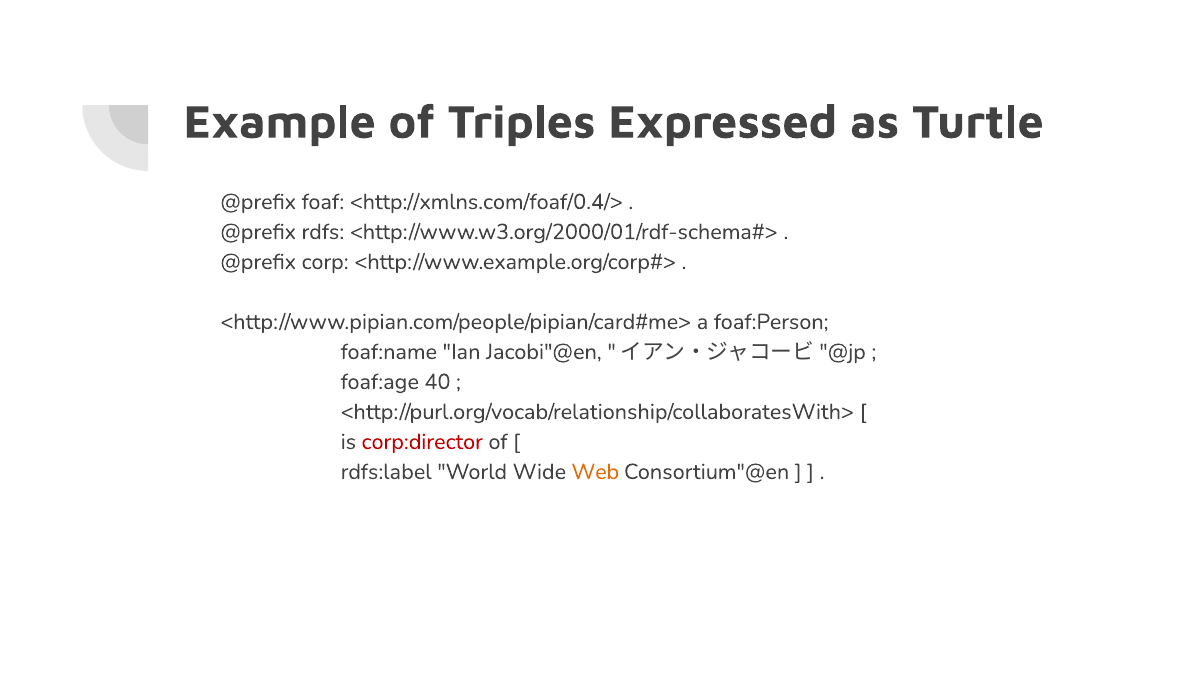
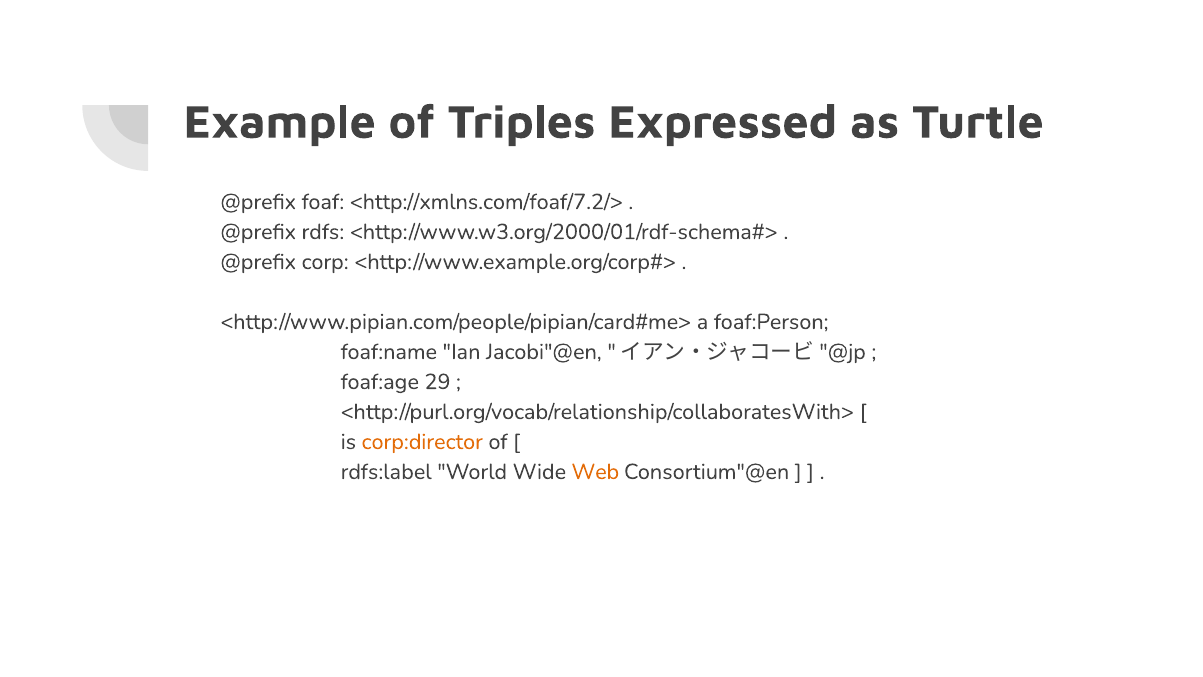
<http://xmlns.com/foaf/0.4/>: <http://xmlns.com/foaf/0.4/> -> <http://xmlns.com/foaf/7.2/> (486, 202)
40: 40 -> 29 (437, 382)
corp:director colour: red -> orange (422, 442)
